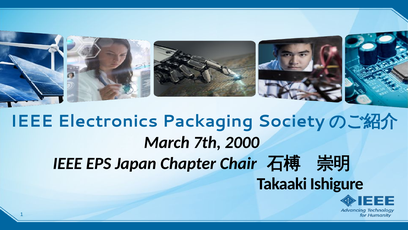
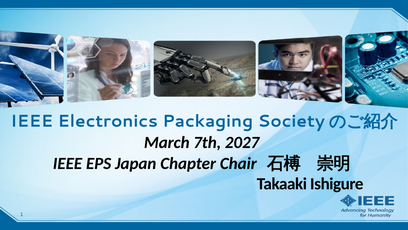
2000: 2000 -> 2027 (242, 142)
